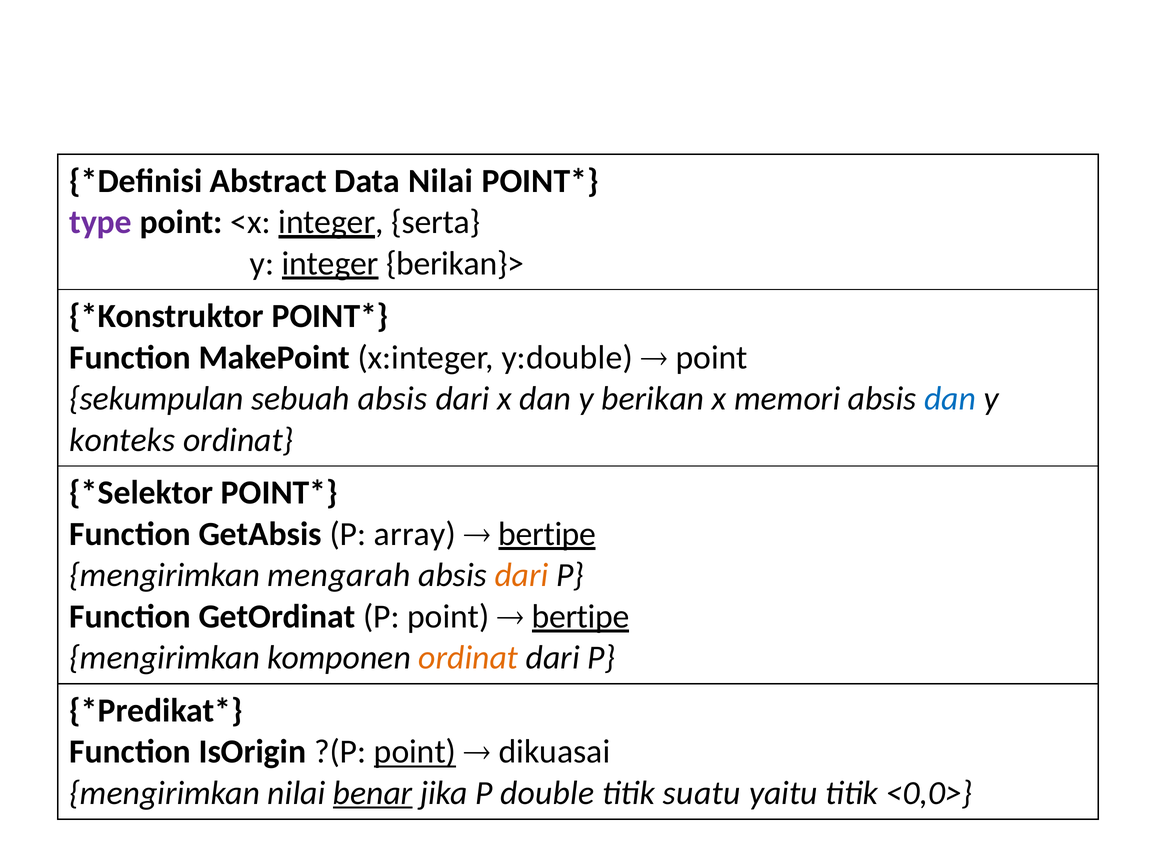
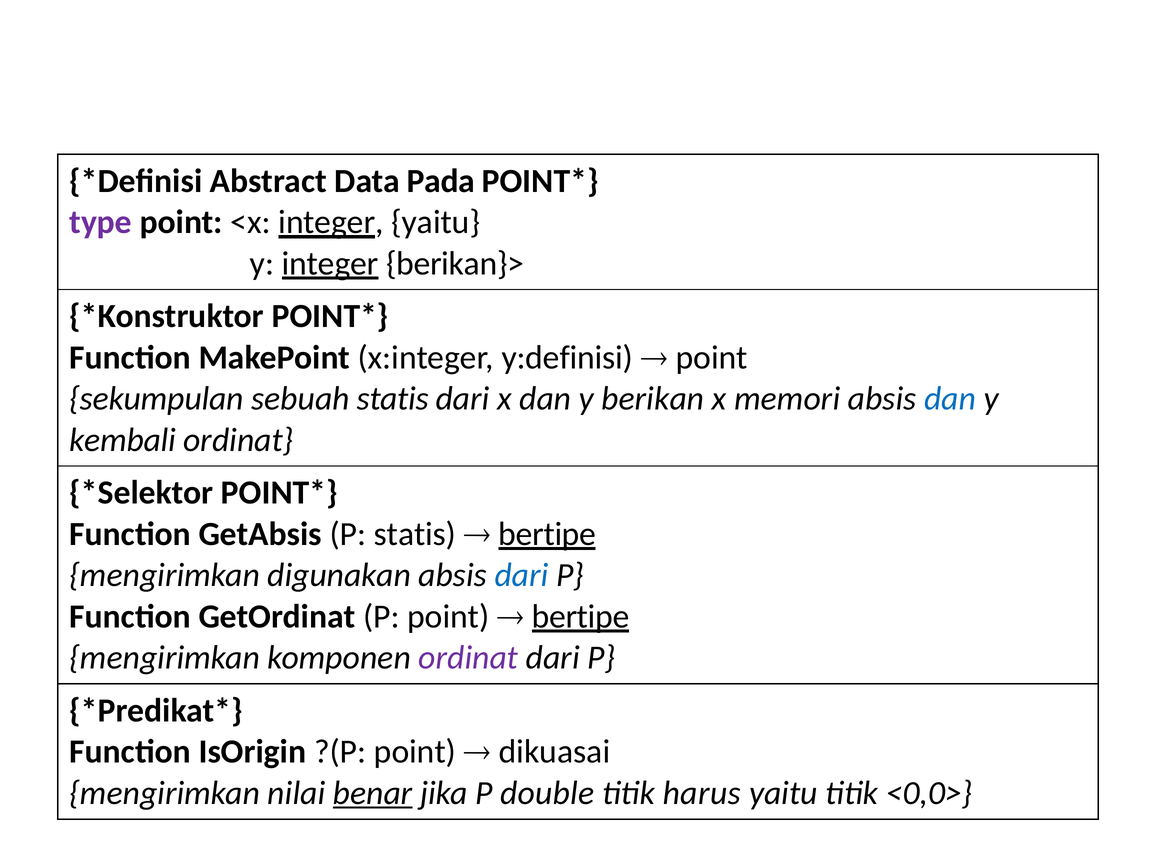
Data Nilai: Nilai -> Pada (441, 181)
integer serta: serta -> yaitu (436, 222)
y:double: y:double -> y:definisi (567, 358)
sebuah absis: absis -> statis (393, 399)
konteks: konteks -> kembali (123, 440)
P array: array -> statis (415, 534)
mengarah: mengarah -> digunakan (339, 575)
dari colour: orange -> blue (521, 575)
ordinat colour: orange -> purple (468, 658)
point underline: present -> none (415, 752)
suatu: suatu -> harus (702, 793)
